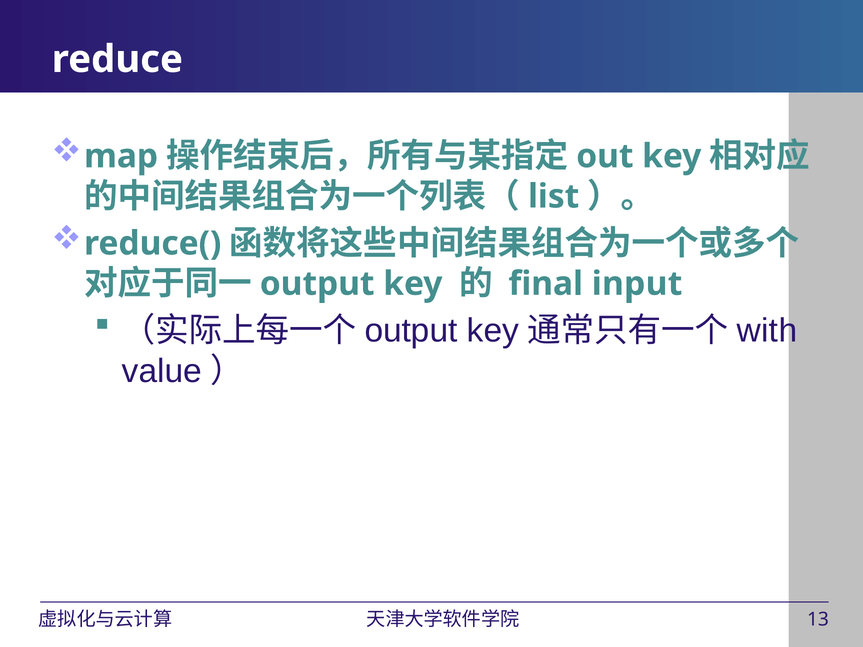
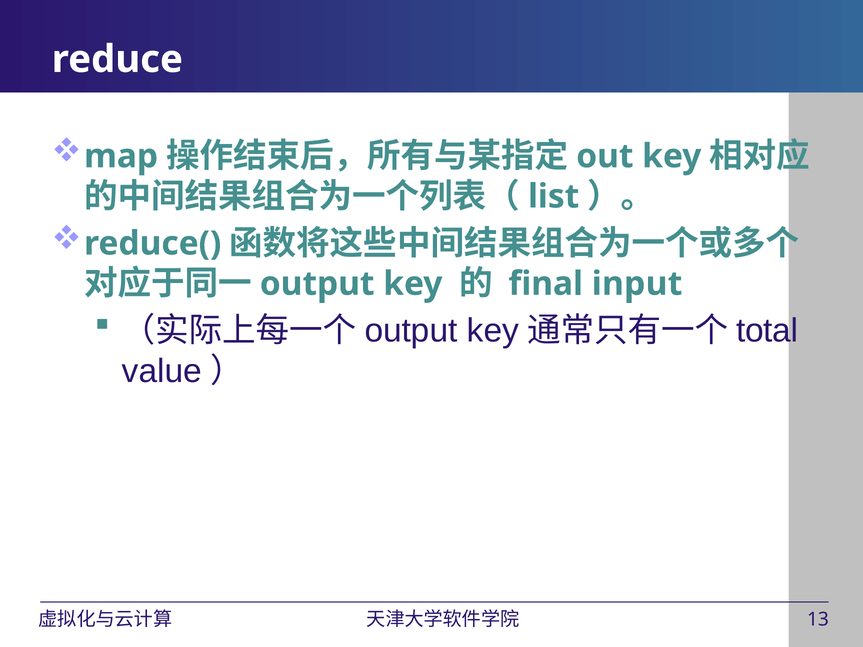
with: with -> total (767, 331)
